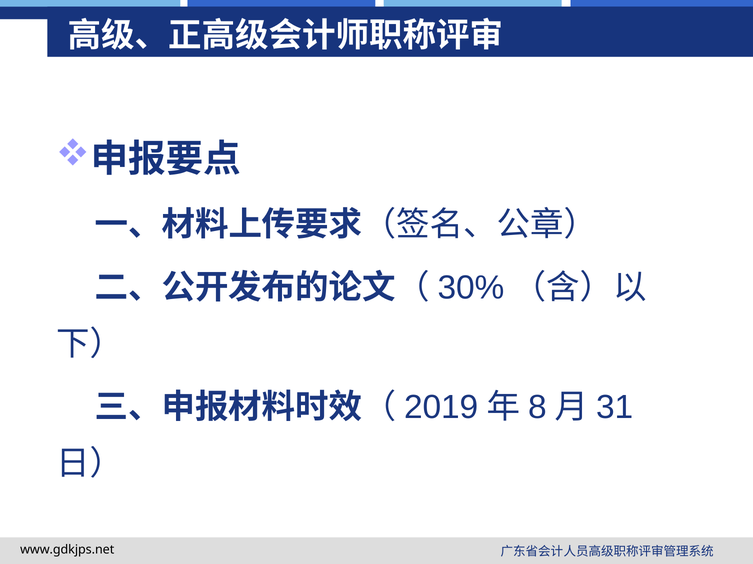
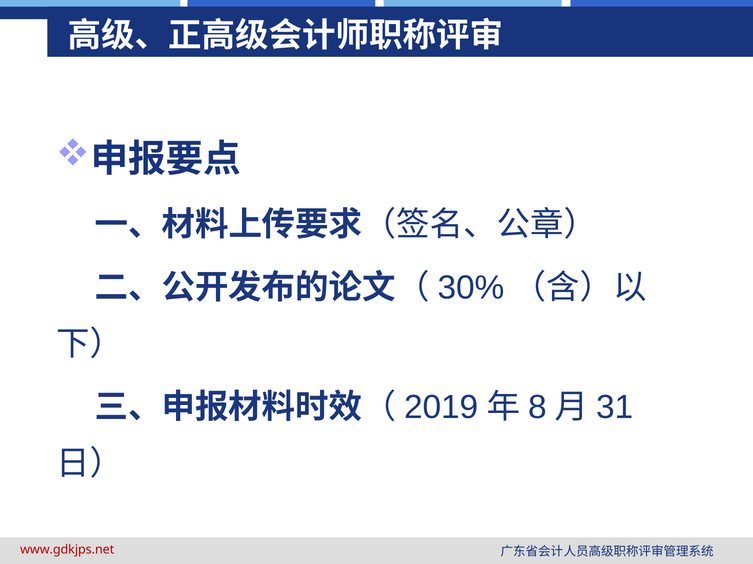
www.gdkjps.net colour: black -> red (67, 550)
